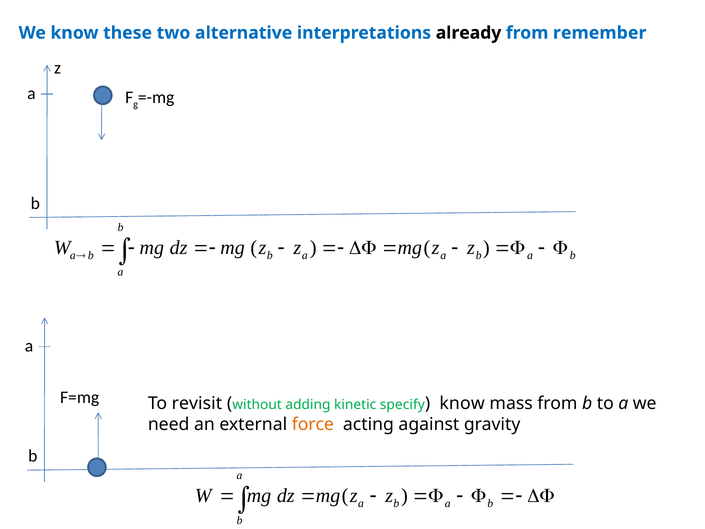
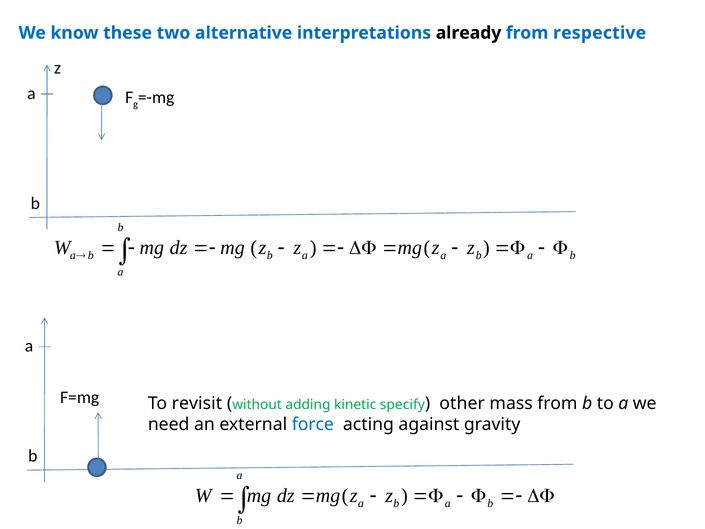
remember: remember -> respective (600, 33)
know: know -> other (462, 403)
force colour: orange -> blue (313, 424)
